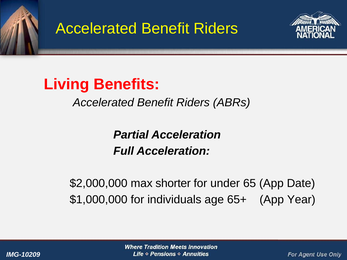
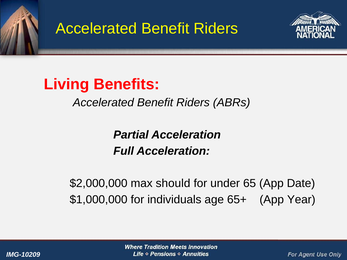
shorter: shorter -> should (173, 184)
